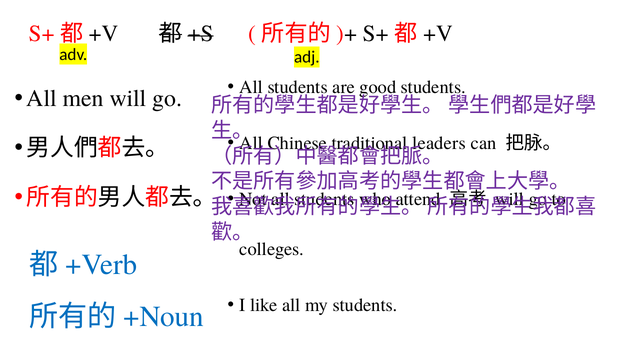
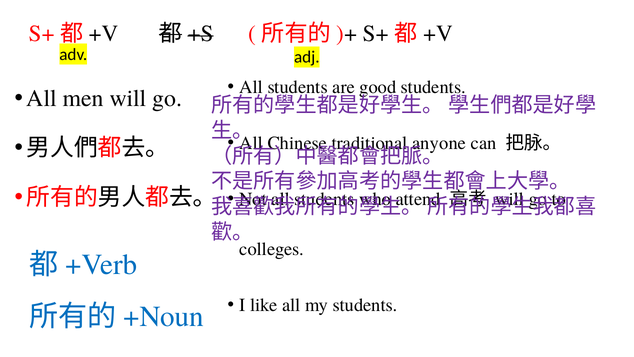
leaders: leaders -> anyone (439, 143)
